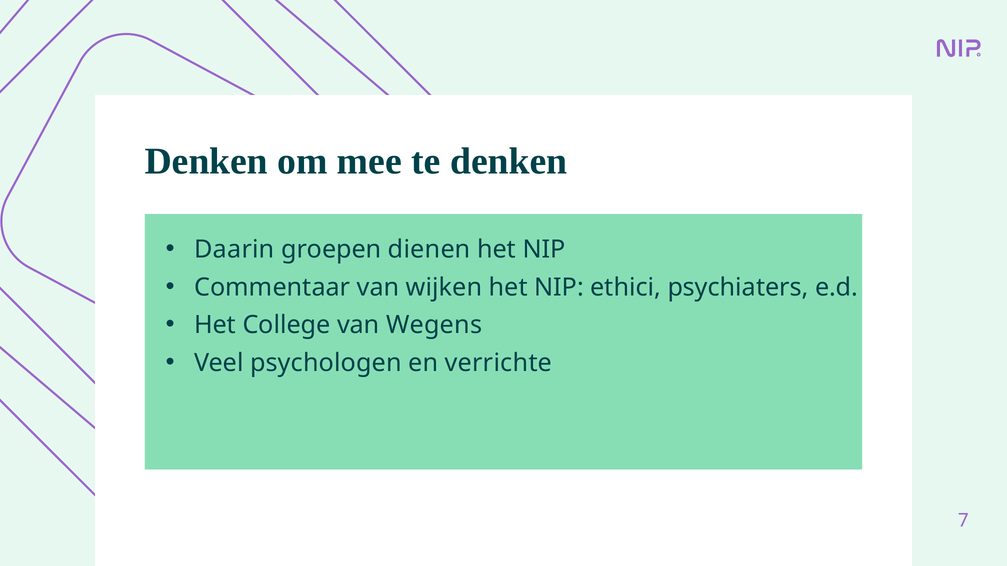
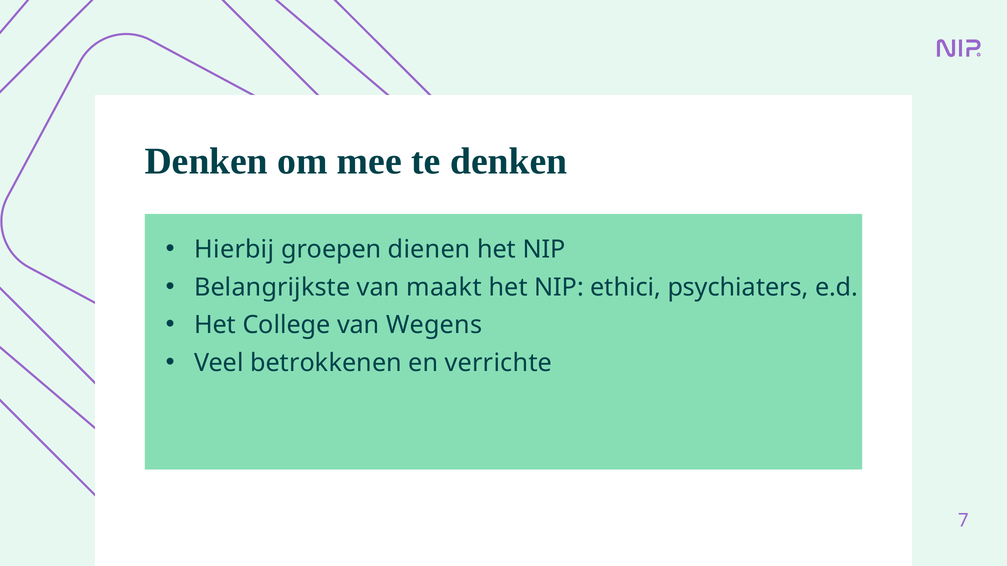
Daarin: Daarin -> Hierbij (234, 250)
Commentaar: Commentaar -> Belangrijkste (272, 288)
wijken: wijken -> maakt (444, 288)
psychologen: psychologen -> betrokkenen (326, 363)
